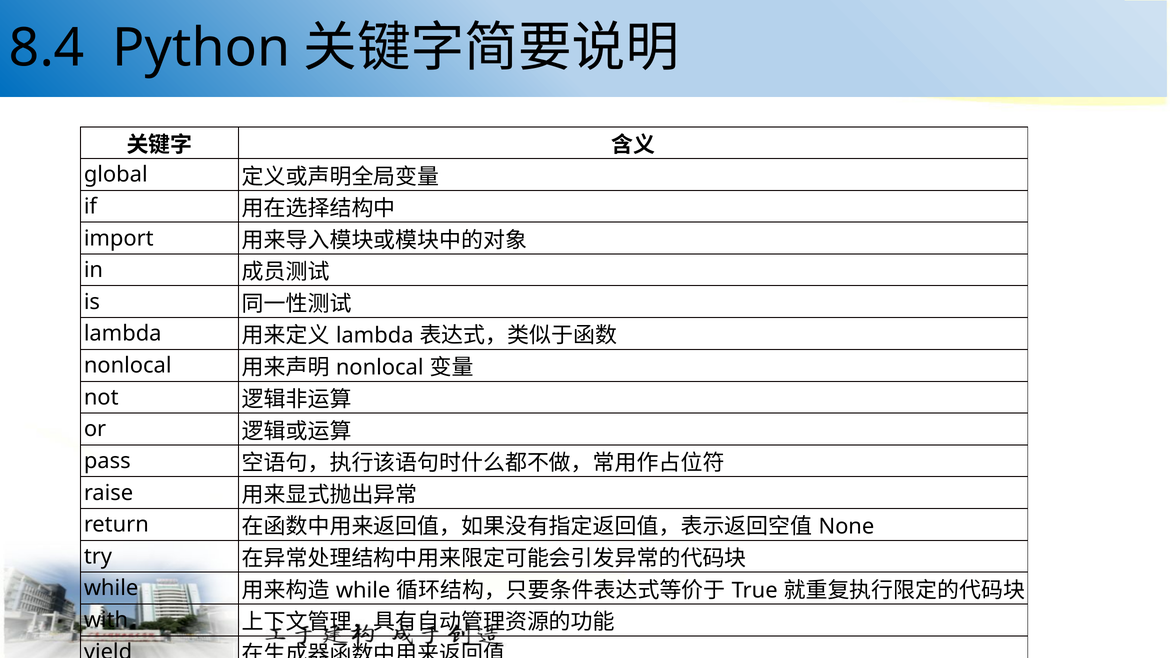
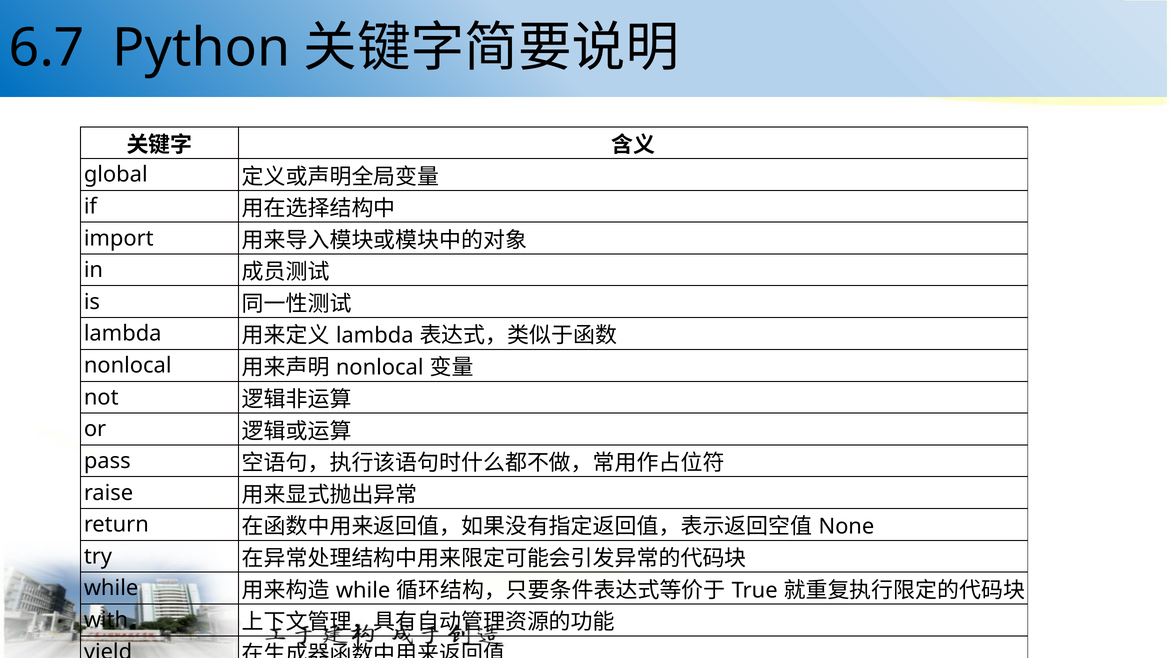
8.4: 8.4 -> 6.7 (47, 48)
